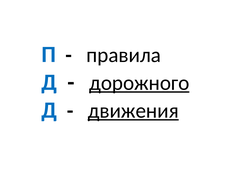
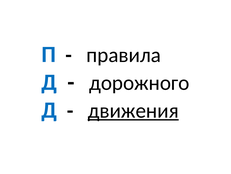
дорожного underline: present -> none (139, 82)
